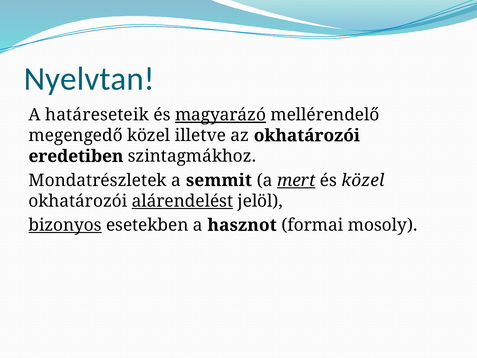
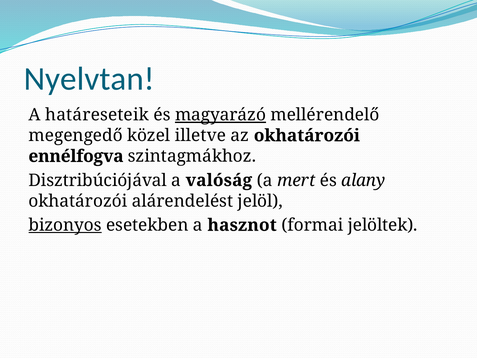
eredetiben: eredetiben -> ennélfogva (76, 156)
Mondatrészletek: Mondatrészletek -> Disztribúciójával (98, 180)
semmit: semmit -> valóság (219, 180)
mert underline: present -> none (296, 180)
és közel: közel -> alany (363, 180)
alárendelést underline: present -> none (182, 201)
mosoly: mosoly -> jelöltek (383, 225)
